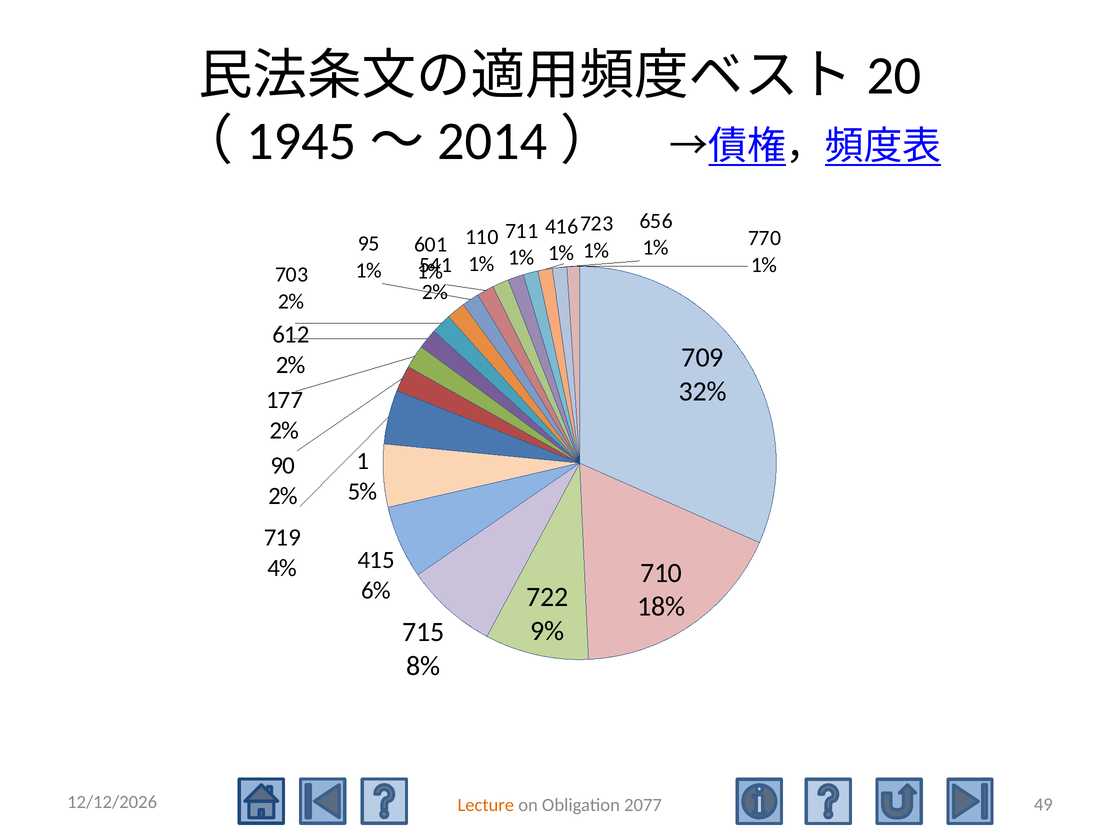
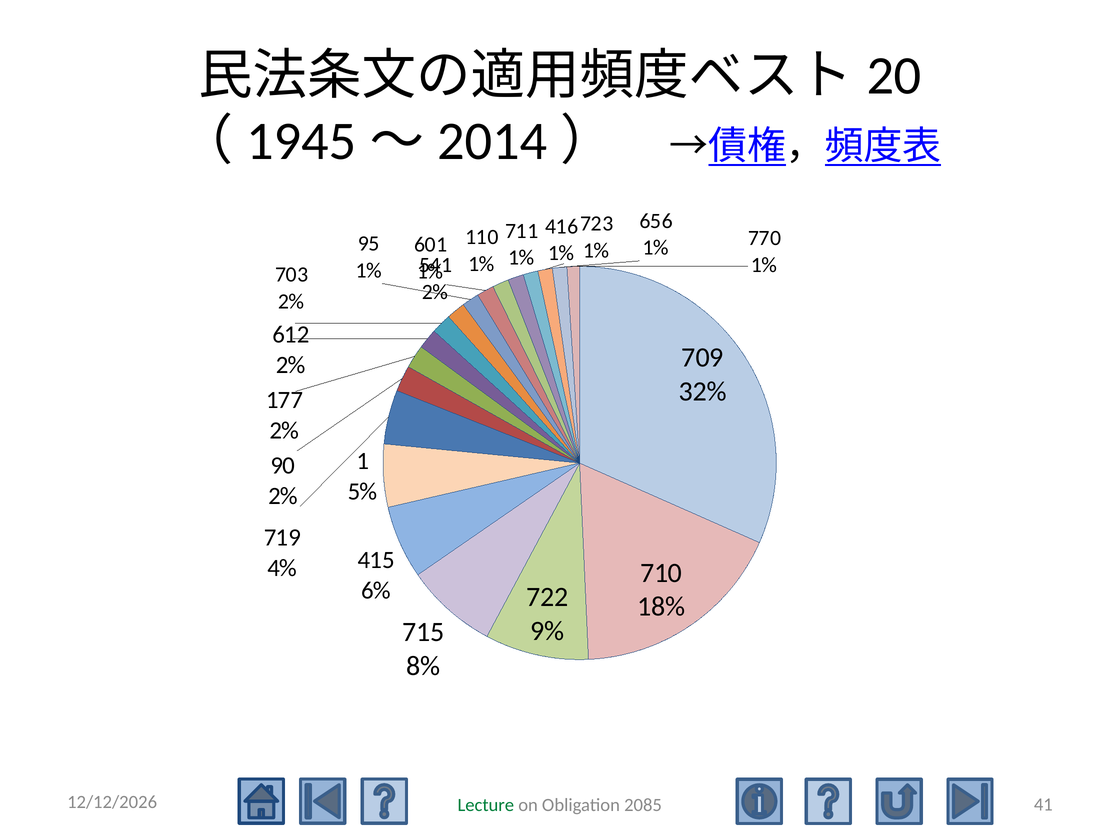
49: 49 -> 41 (1043, 804)
Lecture colour: orange -> green (486, 805)
2077: 2077 -> 2085 (643, 805)
